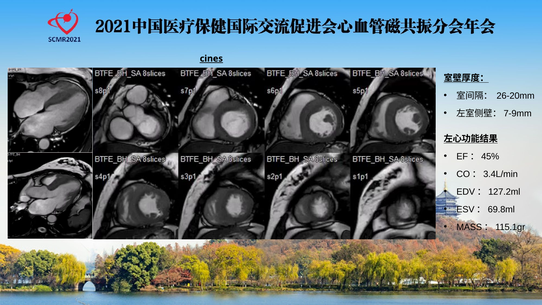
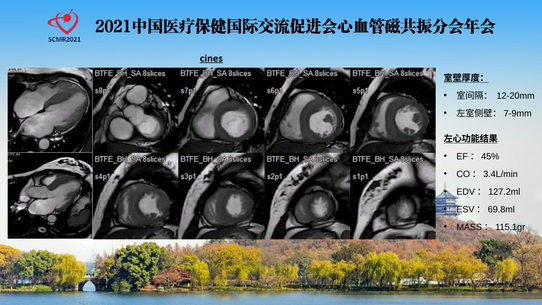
26-20mm: 26-20mm -> 12-20mm (516, 96)
